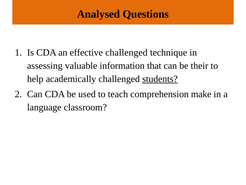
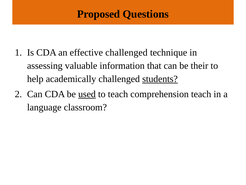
Analysed: Analysed -> Proposed (99, 14)
used underline: none -> present (87, 94)
comprehension make: make -> teach (201, 94)
